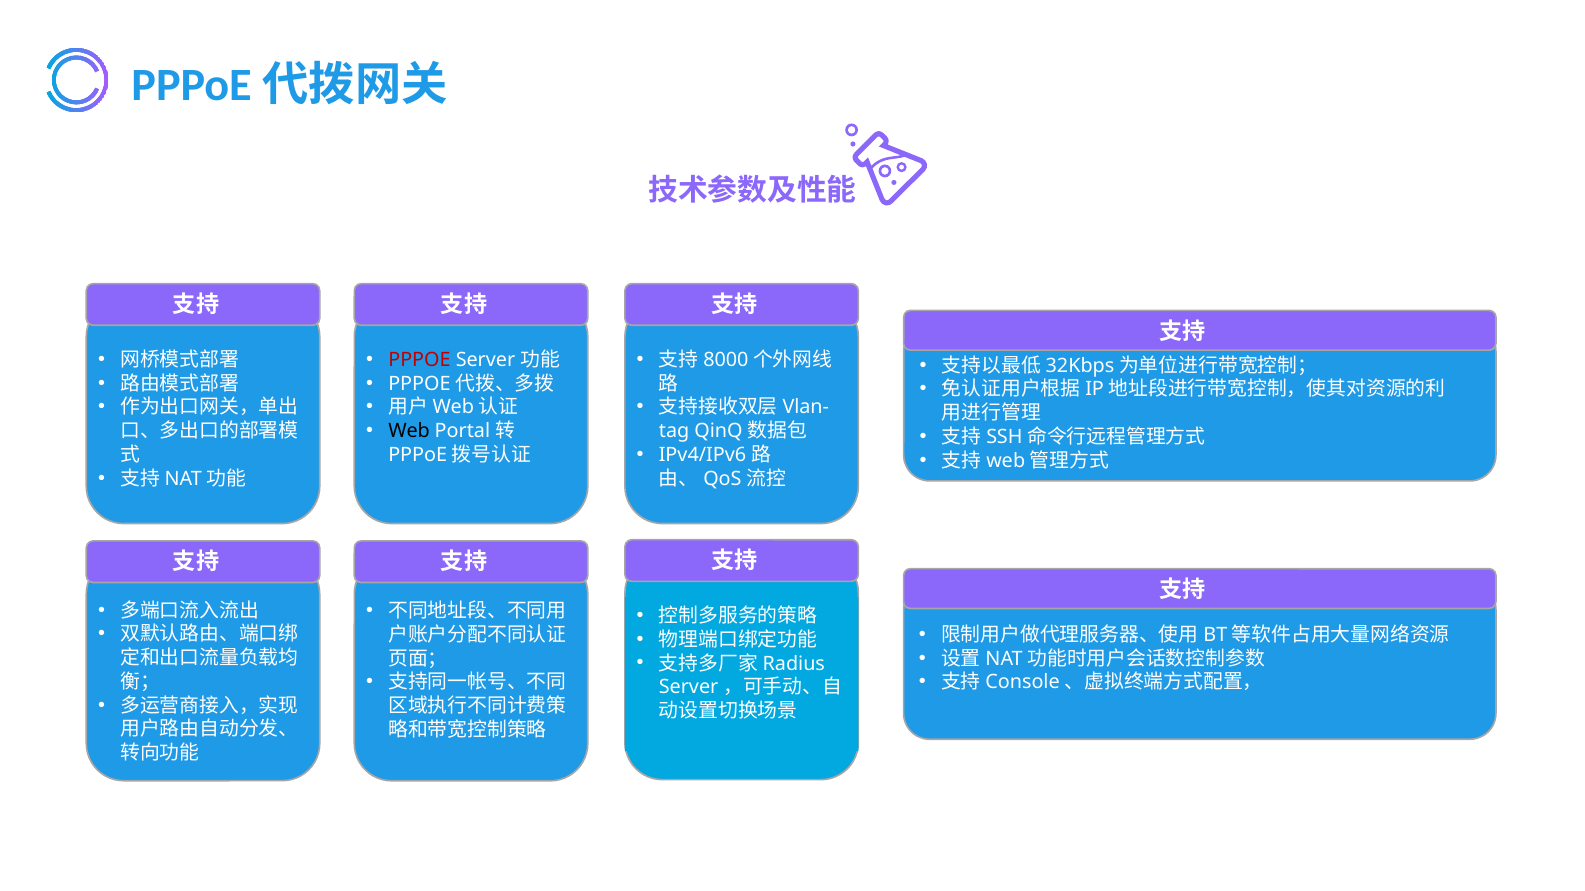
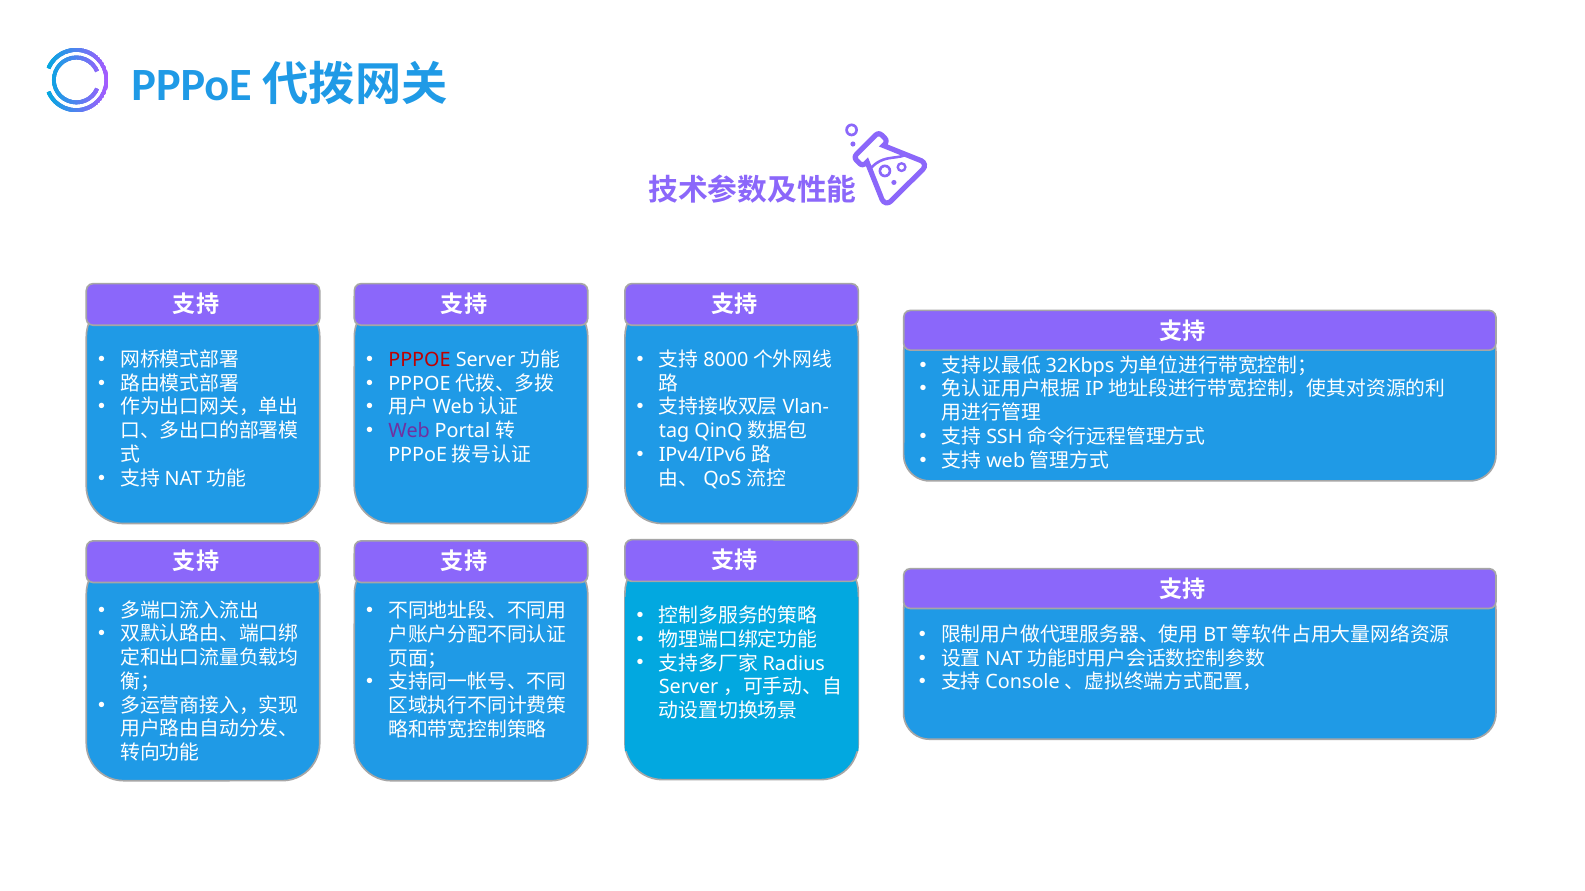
Web colour: black -> purple (409, 431)
